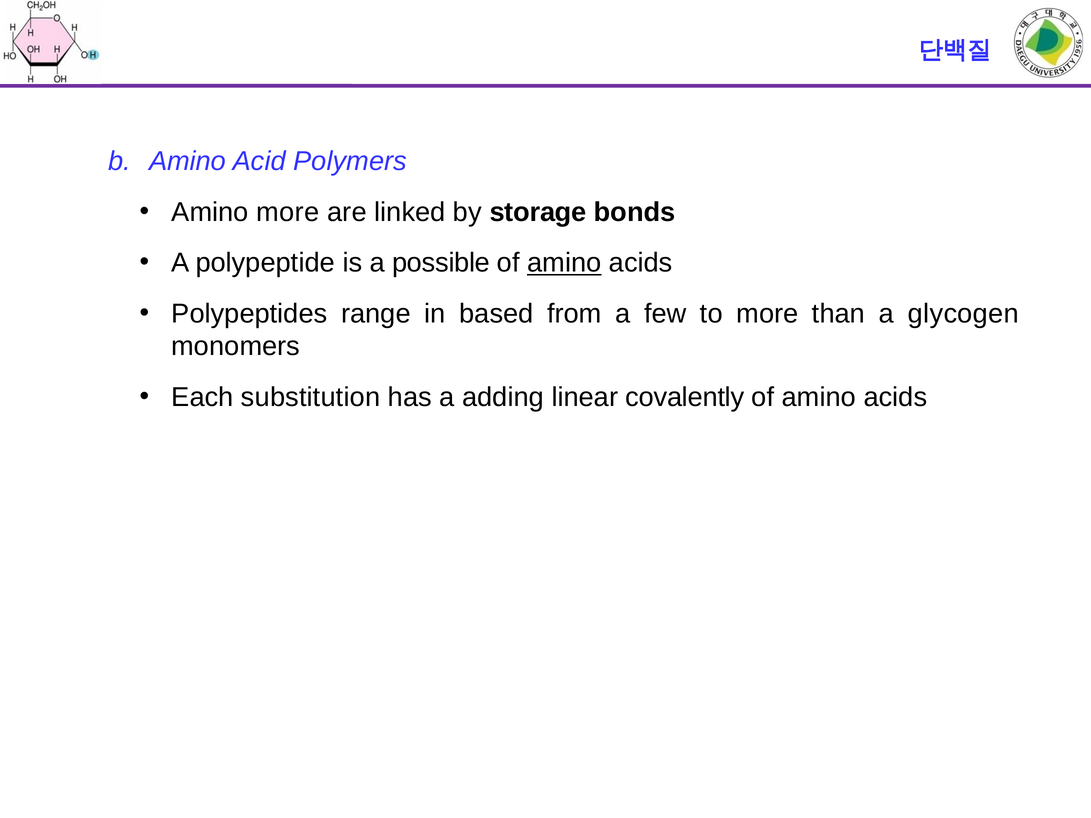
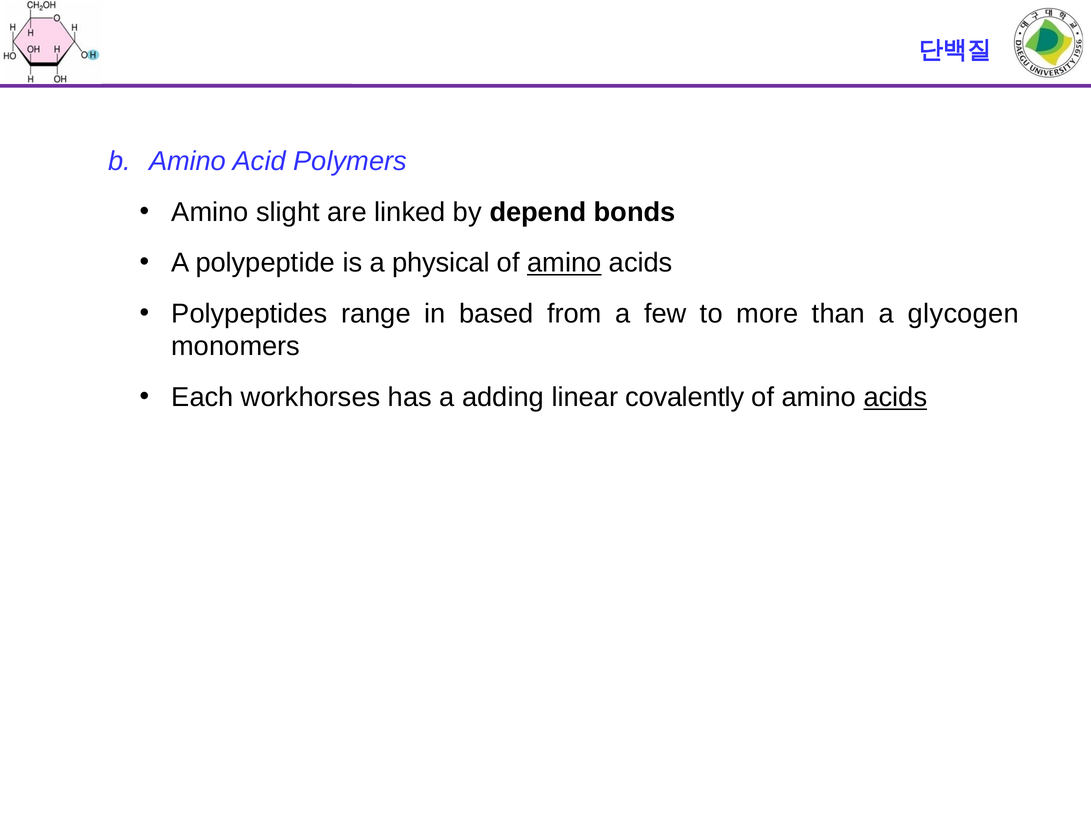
Amino more: more -> slight (288, 212)
storage: storage -> depend (538, 212)
possible: possible -> physical (441, 263)
substitution: substitution -> workhorses (311, 398)
acids underline: none -> present (895, 398)
